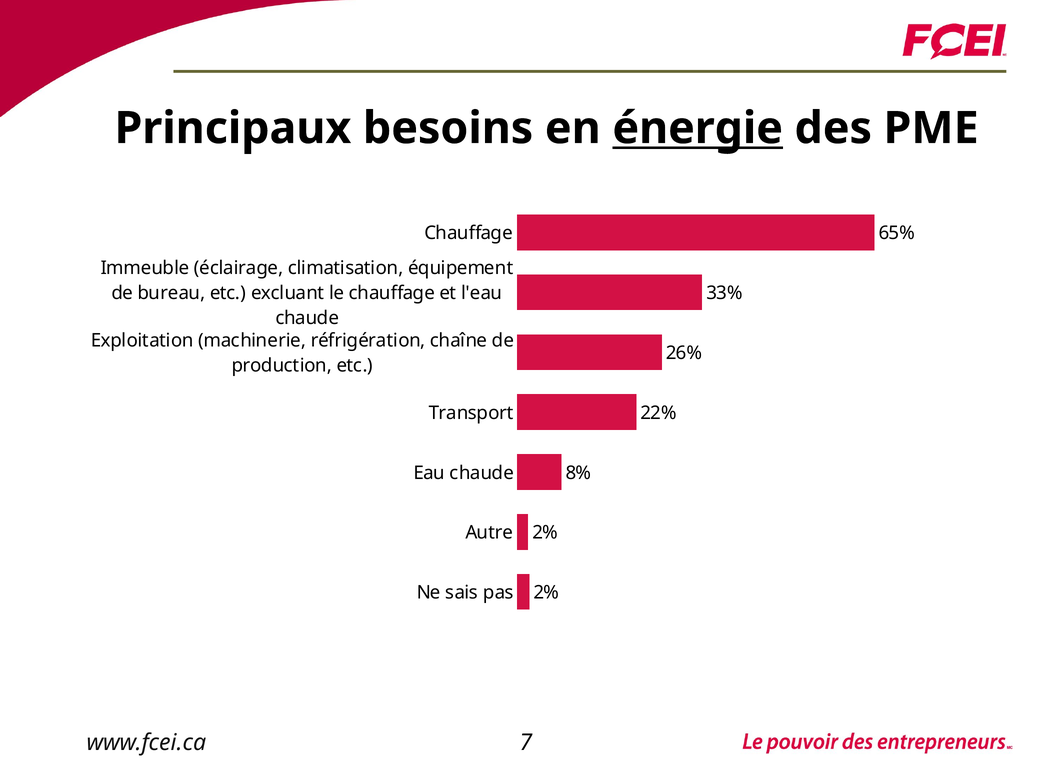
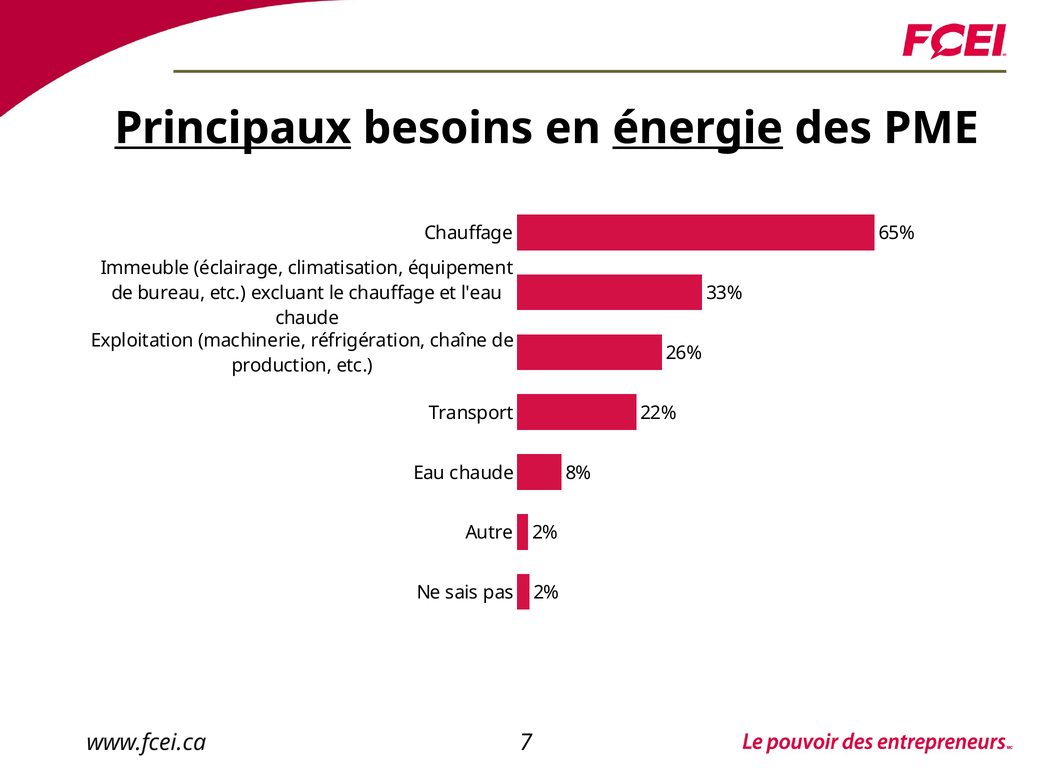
Principaux underline: none -> present (233, 128)
